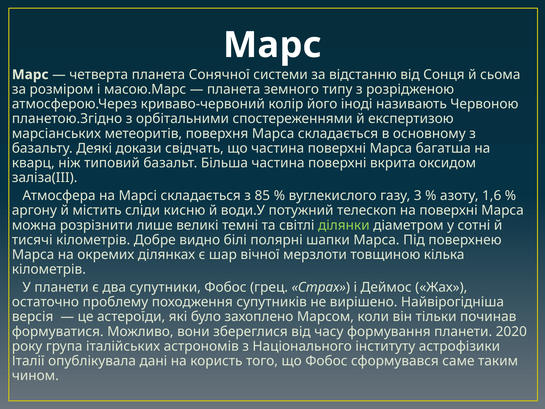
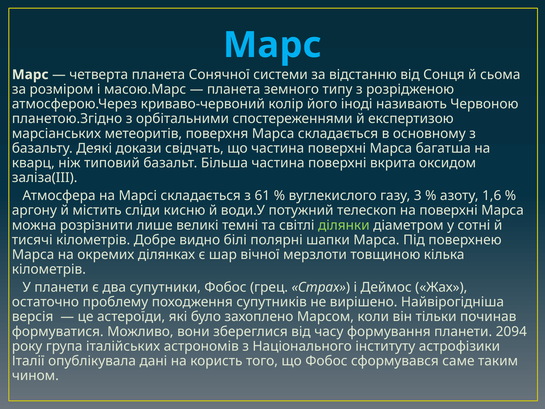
Марс colour: white -> light blue (272, 45)
85: 85 -> 61 (262, 196)
2020: 2020 -> 2094 (511, 331)
